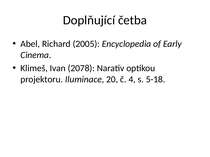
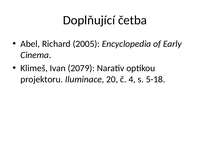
2078: 2078 -> 2079 (81, 68)
